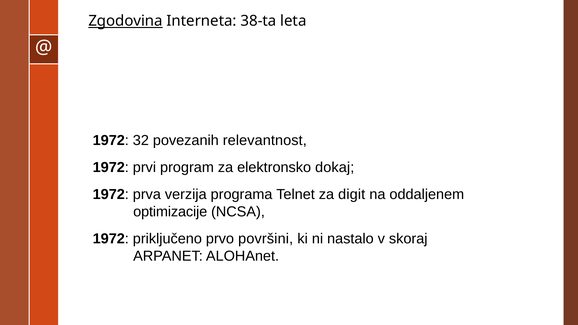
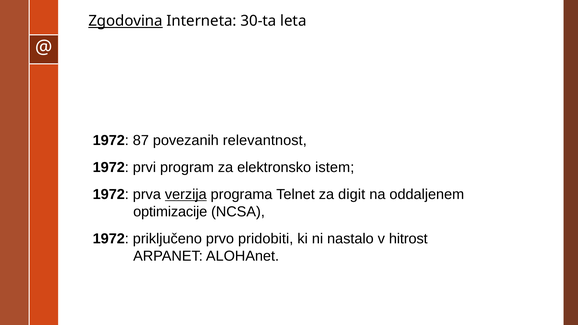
38-ta: 38-ta -> 30-ta (258, 21)
32: 32 -> 87 (141, 141)
dokaj: dokaj -> istem (335, 168)
verzija underline: none -> present (186, 195)
površini: površini -> pridobiti (266, 239)
skoraj: skoraj -> hitrost (408, 239)
